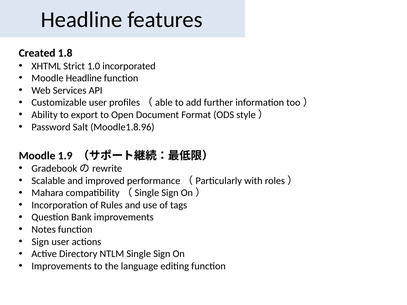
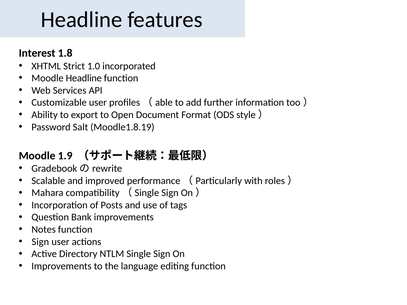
Created: Created -> Interest (37, 53)
Moodle1.8.96: Moodle1.8.96 -> Moodle1.8.19 (122, 127)
Rules: Rules -> Posts (112, 205)
